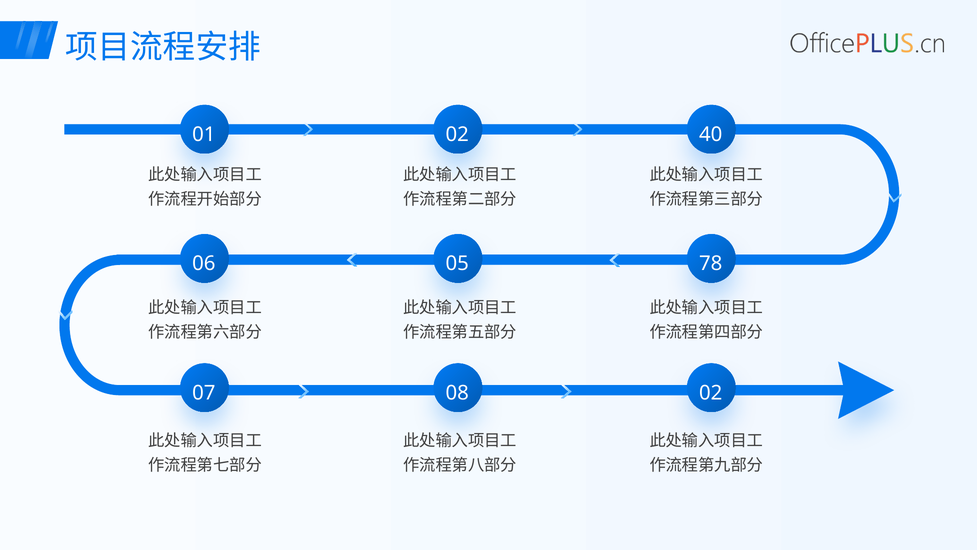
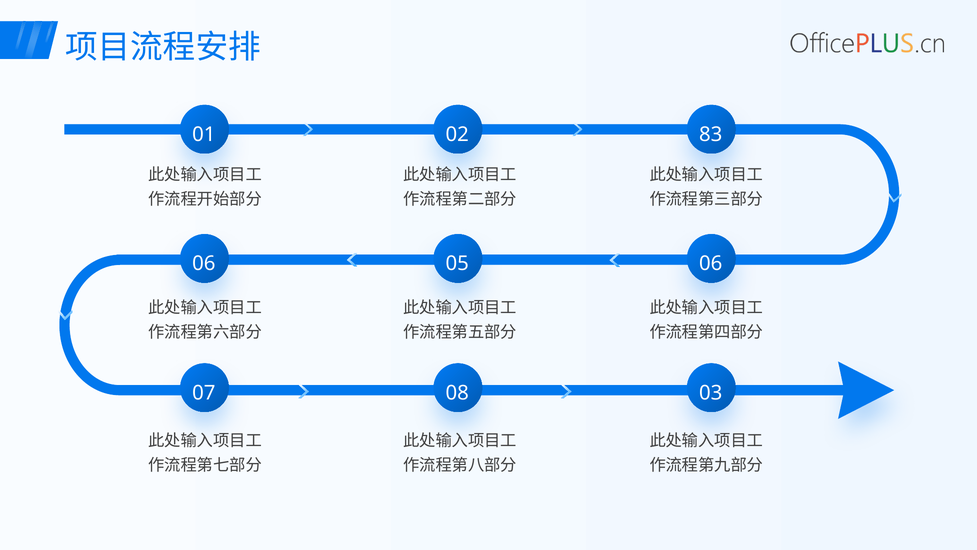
40: 40 -> 83 (711, 134)
05 78: 78 -> 06 (711, 263)
08 02: 02 -> 03 (711, 393)
